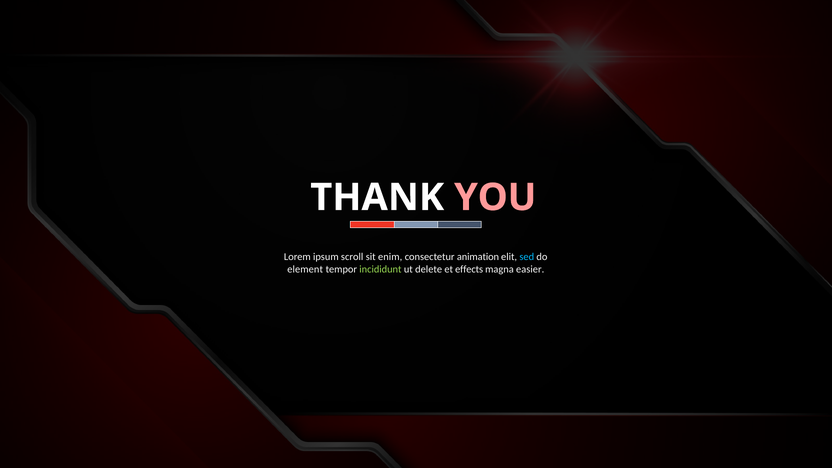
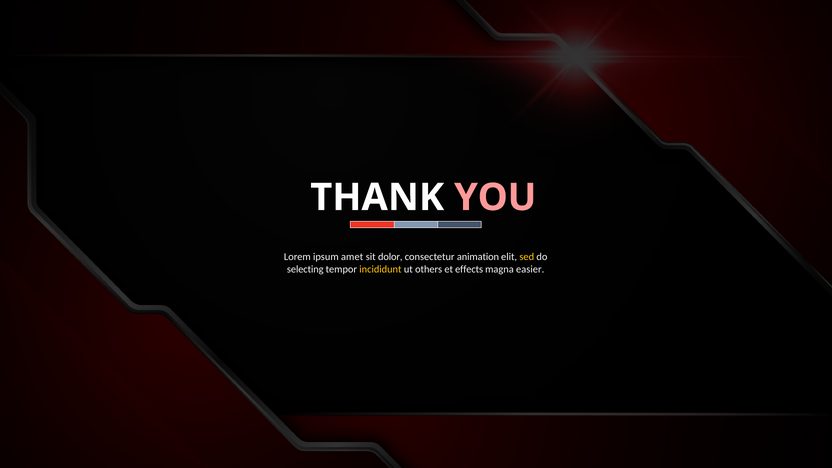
scroll: scroll -> amet (352, 257)
enim: enim -> dolor (390, 257)
sed colour: light blue -> yellow (527, 257)
element: element -> selecting (305, 269)
incididunt colour: light green -> yellow (380, 269)
delete: delete -> others (429, 269)
